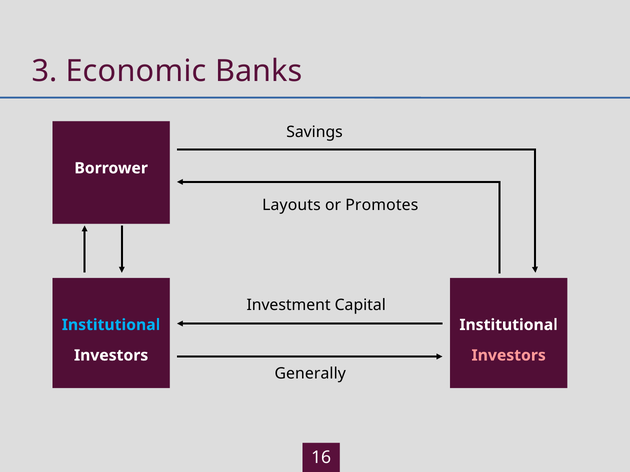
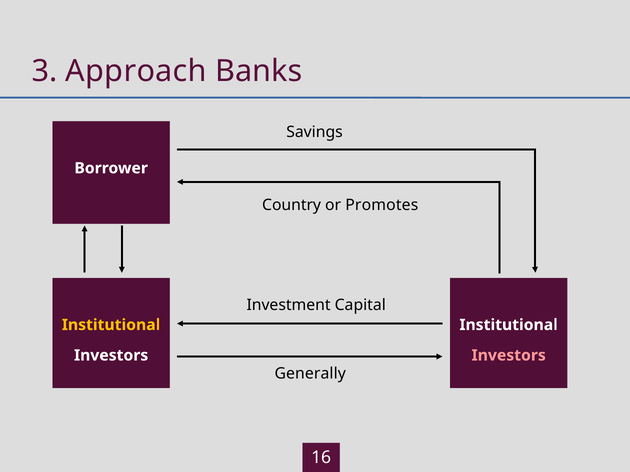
Economic: Economic -> Approach (136, 71)
Layouts: Layouts -> Country (292, 206)
Institutional colour: light blue -> yellow (111, 325)
